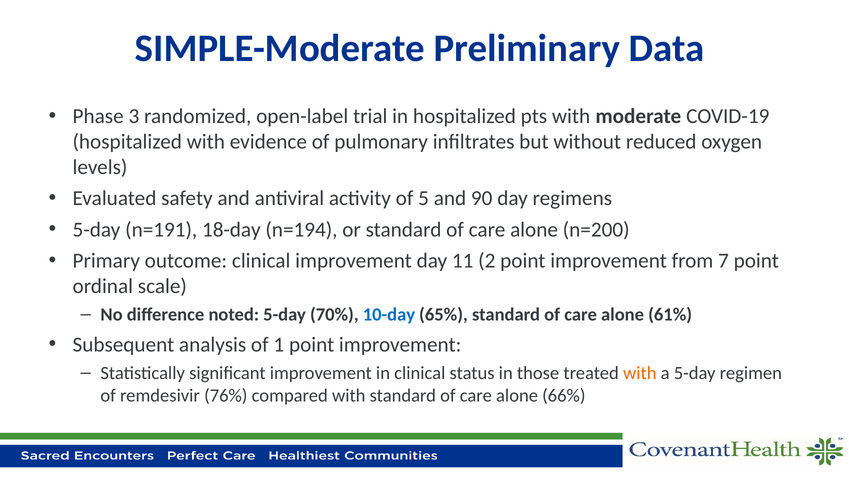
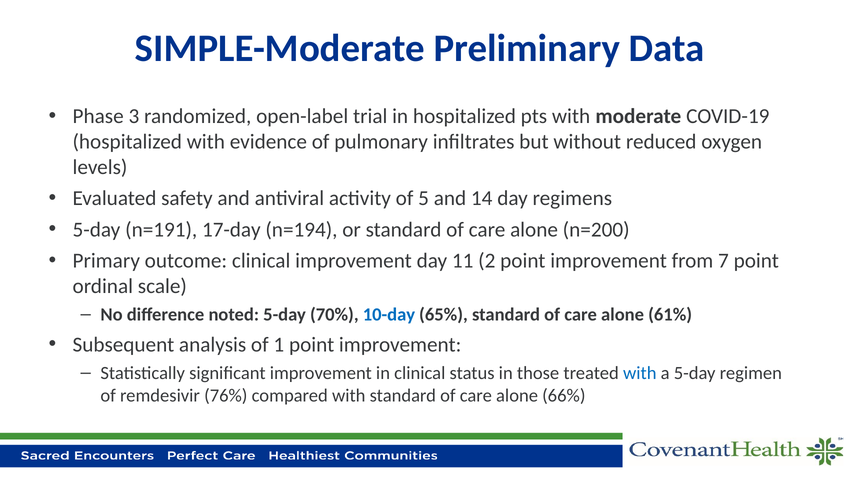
90: 90 -> 14 (482, 198)
18-day: 18-day -> 17-day (231, 229)
with colour: orange -> blue (640, 373)
